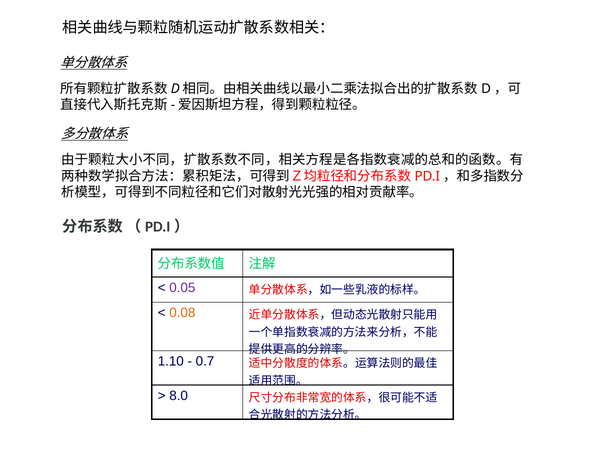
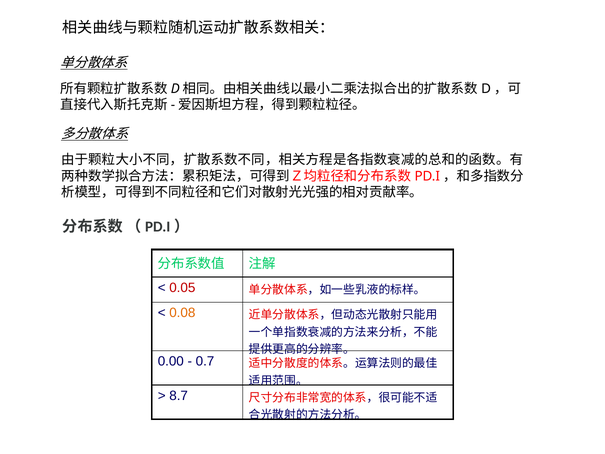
0.05 colour: purple -> red (182, 288)
1.10: 1.10 -> 0.00 (171, 361)
8.0: 8.0 -> 8.7 (179, 395)
